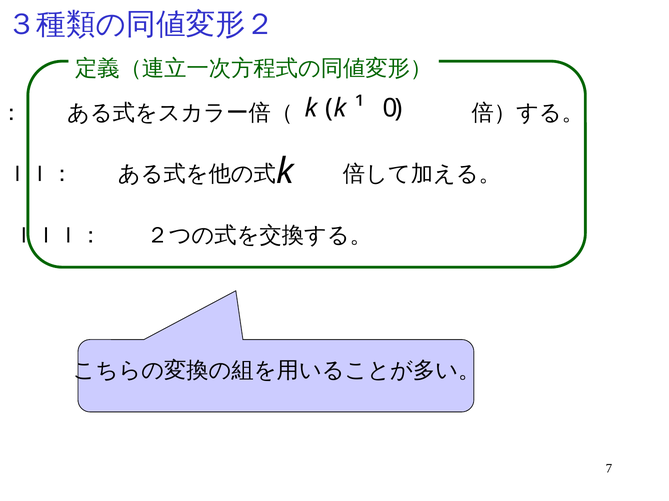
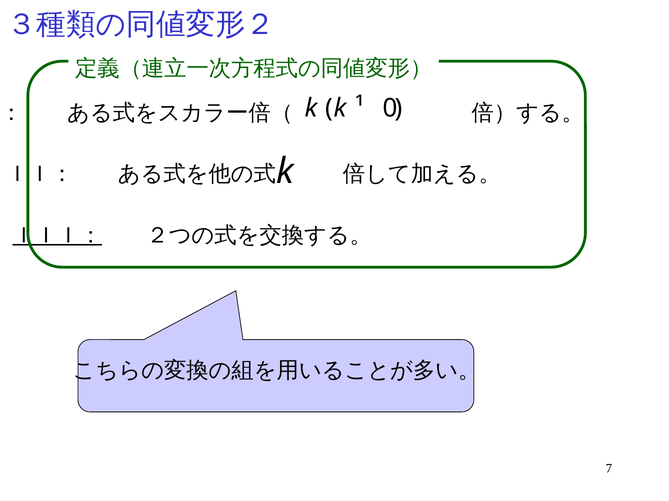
ＩＩＩ： underline: none -> present (57, 236)
